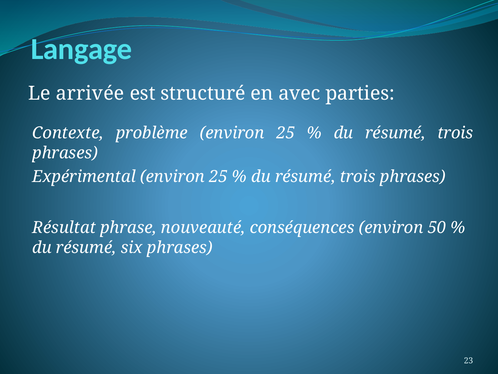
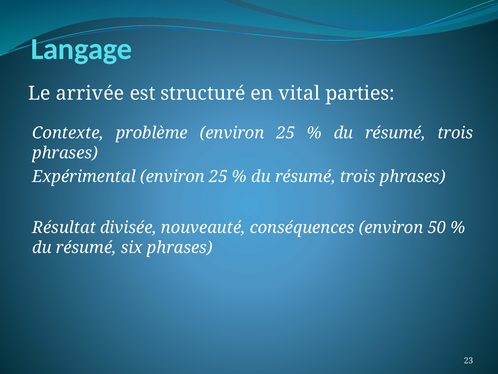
avec: avec -> vital (299, 93)
phrase: phrase -> divisée (128, 228)
